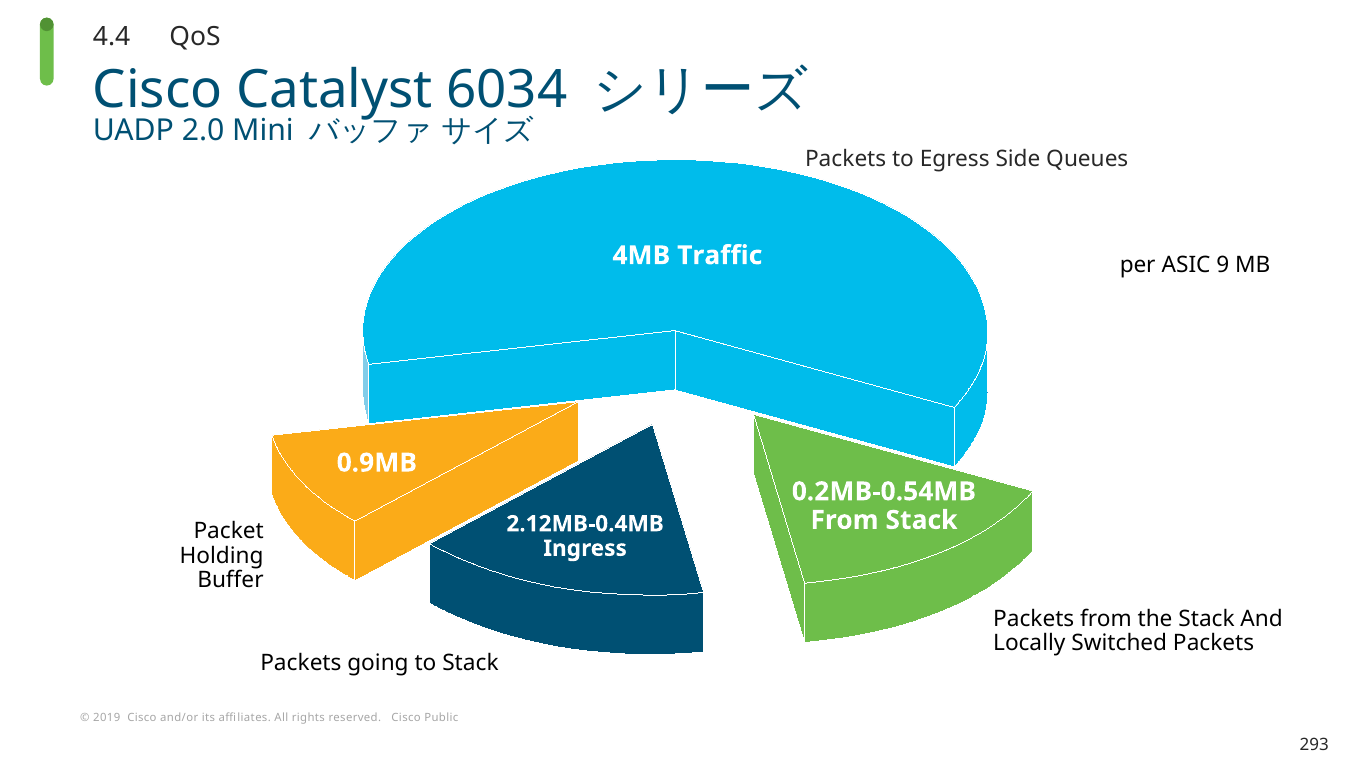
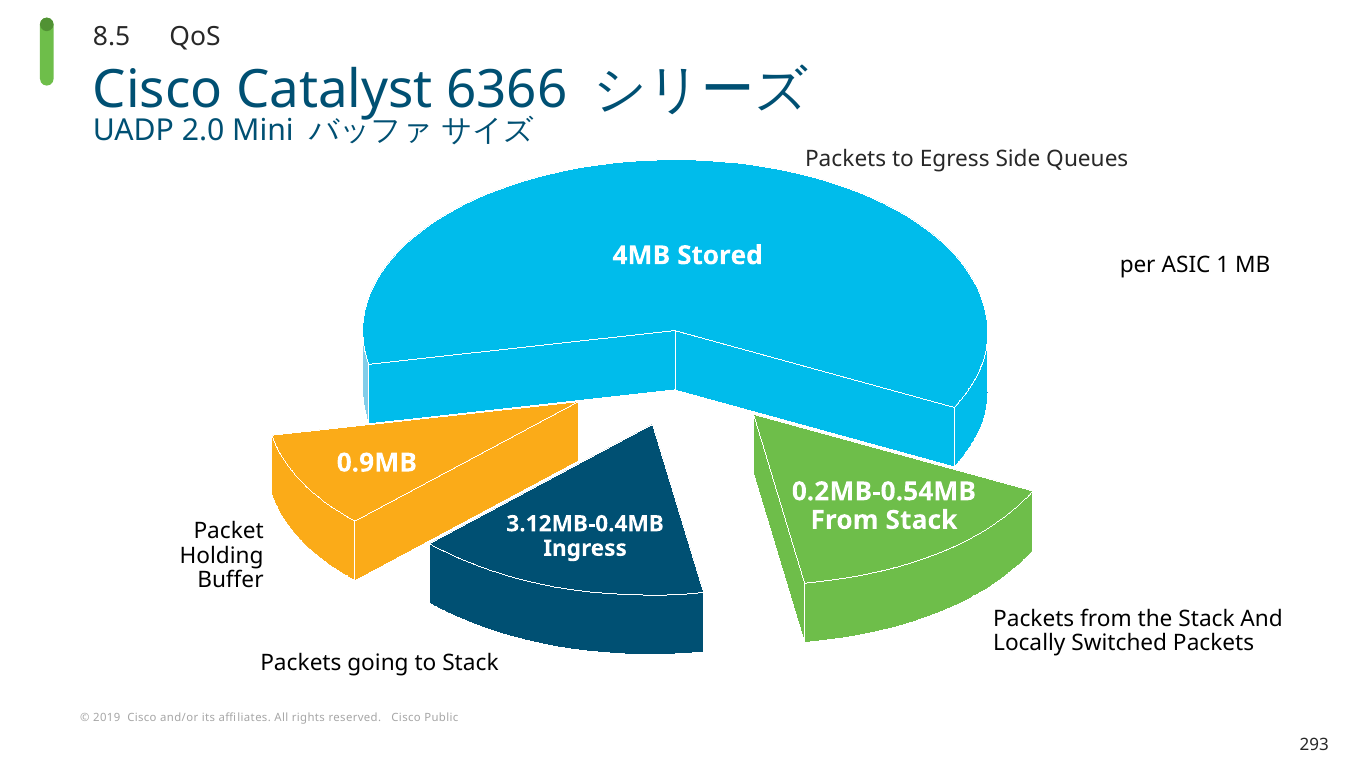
4.4: 4.4 -> 8.5 (112, 37)
6034: 6034 -> 6366 (507, 90)
Traffic: Traffic -> Stored (720, 256)
9: 9 -> 1 (1223, 265)
2.12MB-0.4MB: 2.12MB-0.4MB -> 3.12MB-0.4MB (585, 524)
